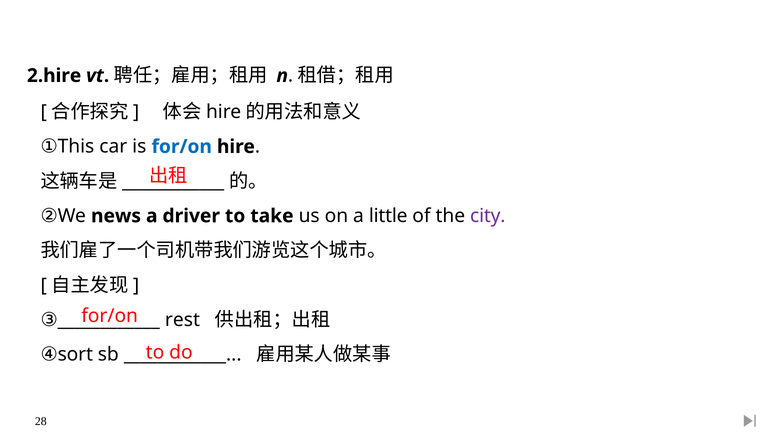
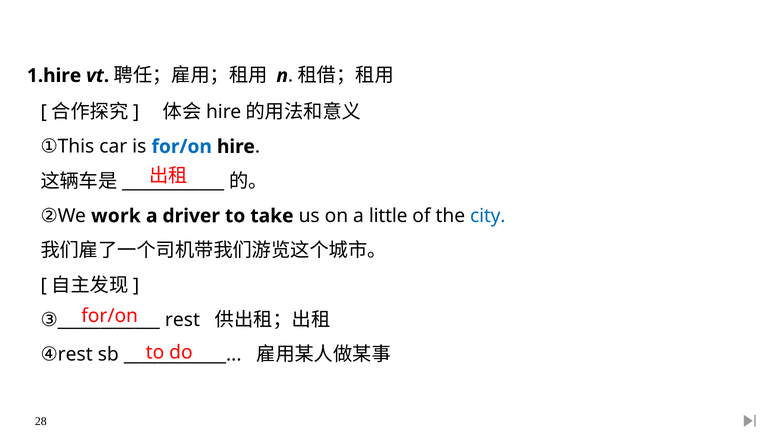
2.hire: 2.hire -> 1.hire (54, 76)
news: news -> work (116, 216)
city colour: purple -> blue (488, 216)
sort: sort -> rest (75, 354)
